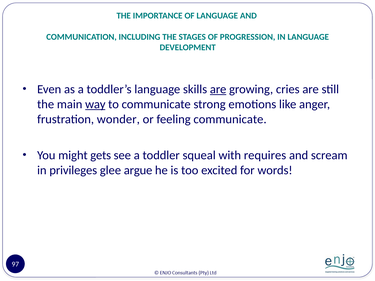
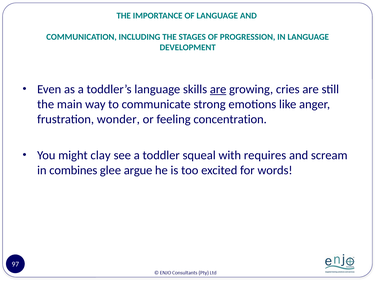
way underline: present -> none (95, 104)
feeling communicate: communicate -> concentration (230, 119)
gets: gets -> clay (101, 155)
privileges: privileges -> combines (73, 170)
